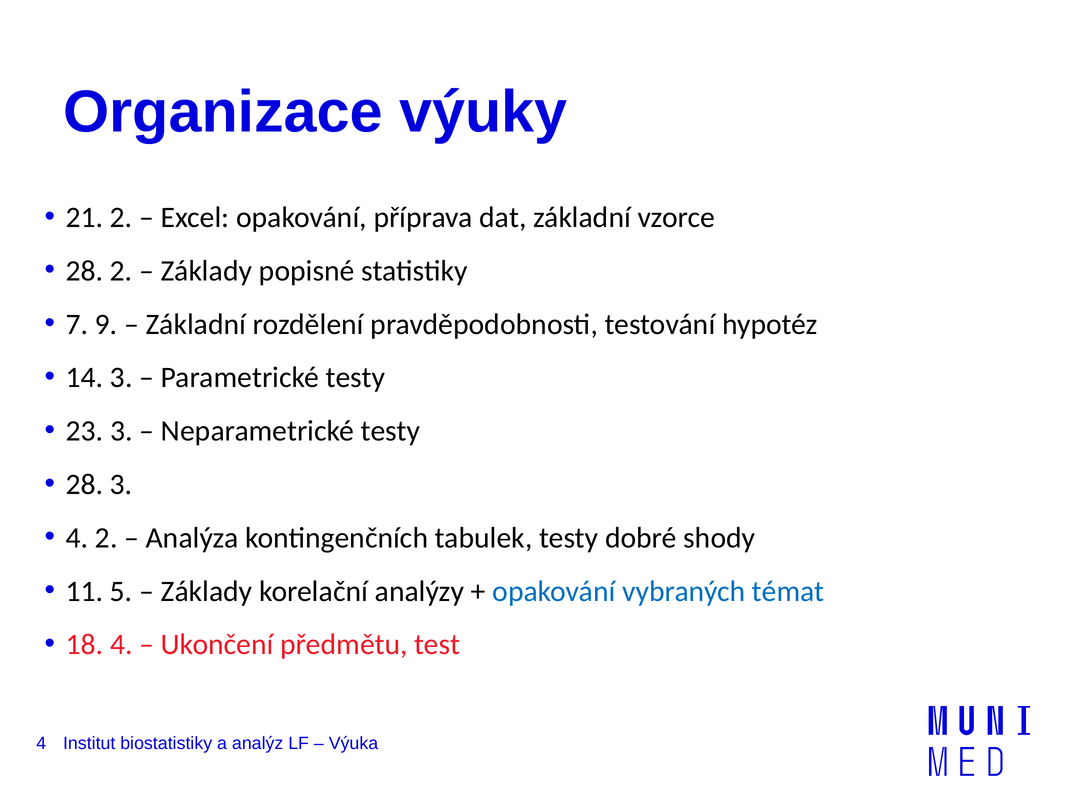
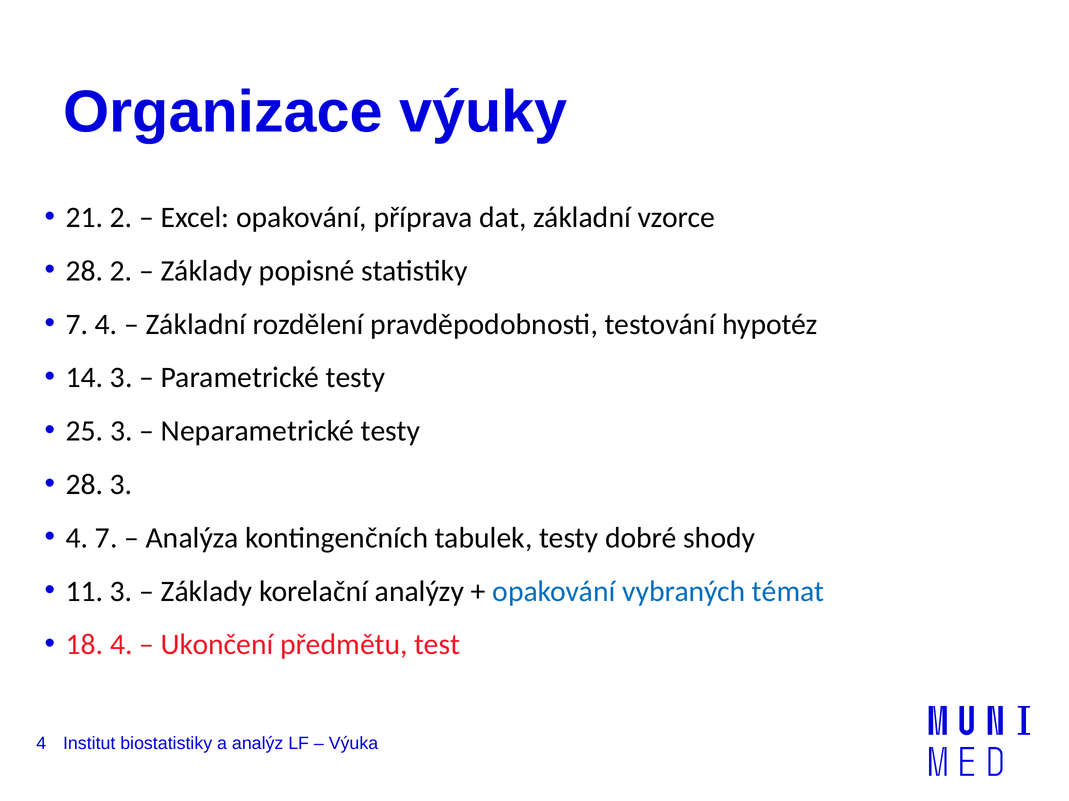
7 9: 9 -> 4 (106, 324)
23: 23 -> 25 (85, 431)
4 2: 2 -> 7 (106, 538)
11 5: 5 -> 3 (121, 592)
